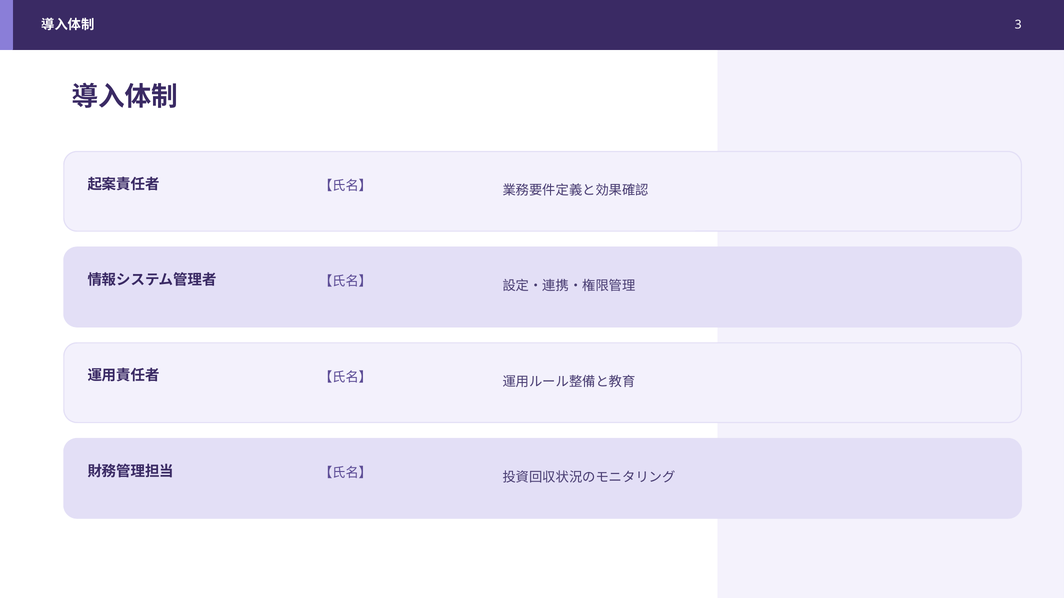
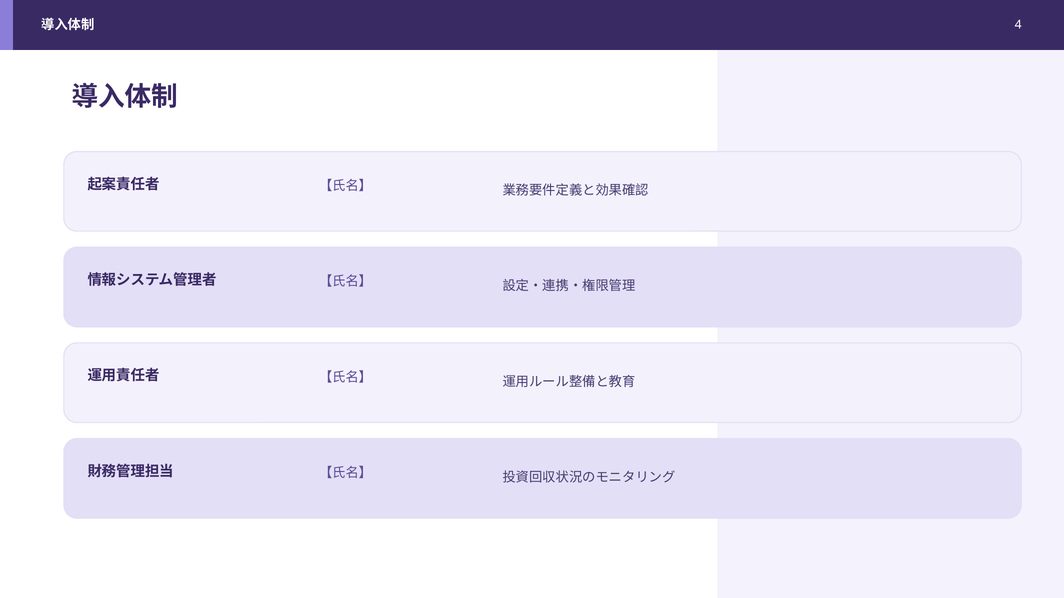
3: 3 -> 4 (1018, 25)
